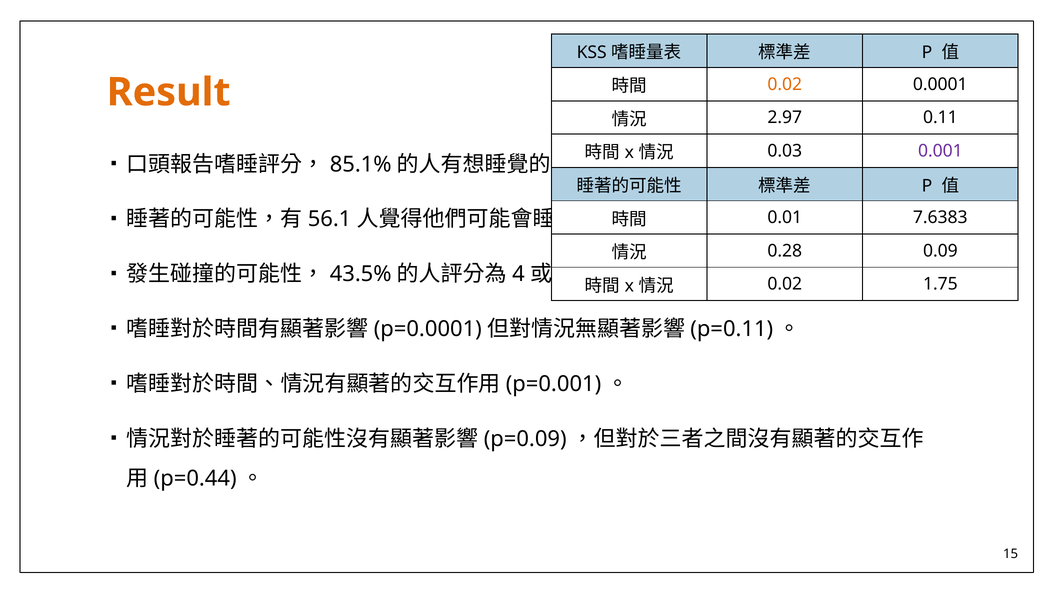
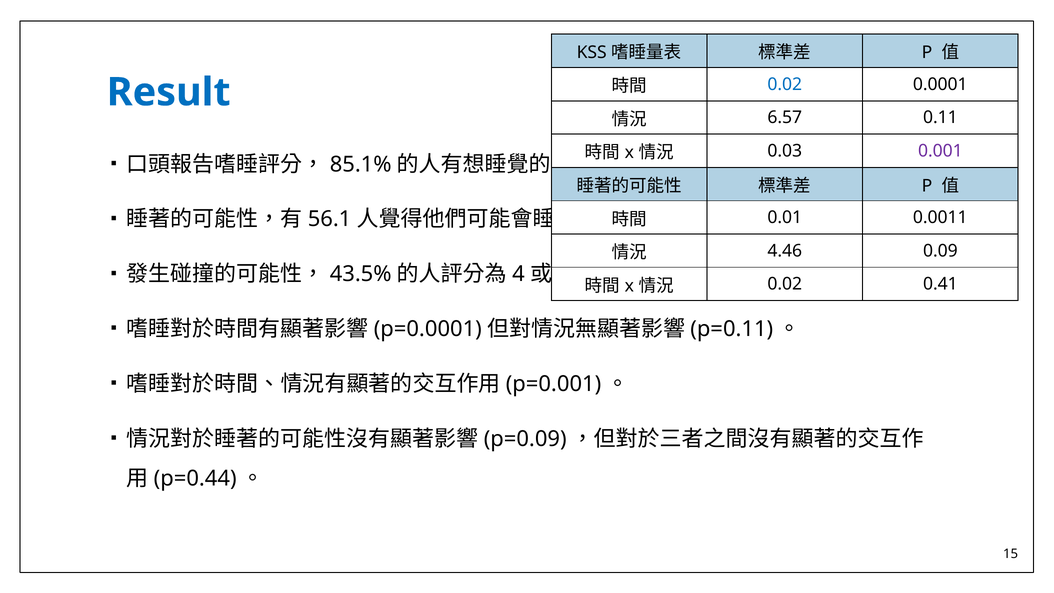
0.02 colour: orange -> blue (785, 84)
Result colour: orange -> blue (169, 92)
2.97: 2.97 -> 6.57 (785, 118)
7.6383: 7.6383 -> 0.0011 (940, 218)
0.28: 0.28 -> 4.46 (785, 251)
1.75: 1.75 -> 0.41 (940, 284)
